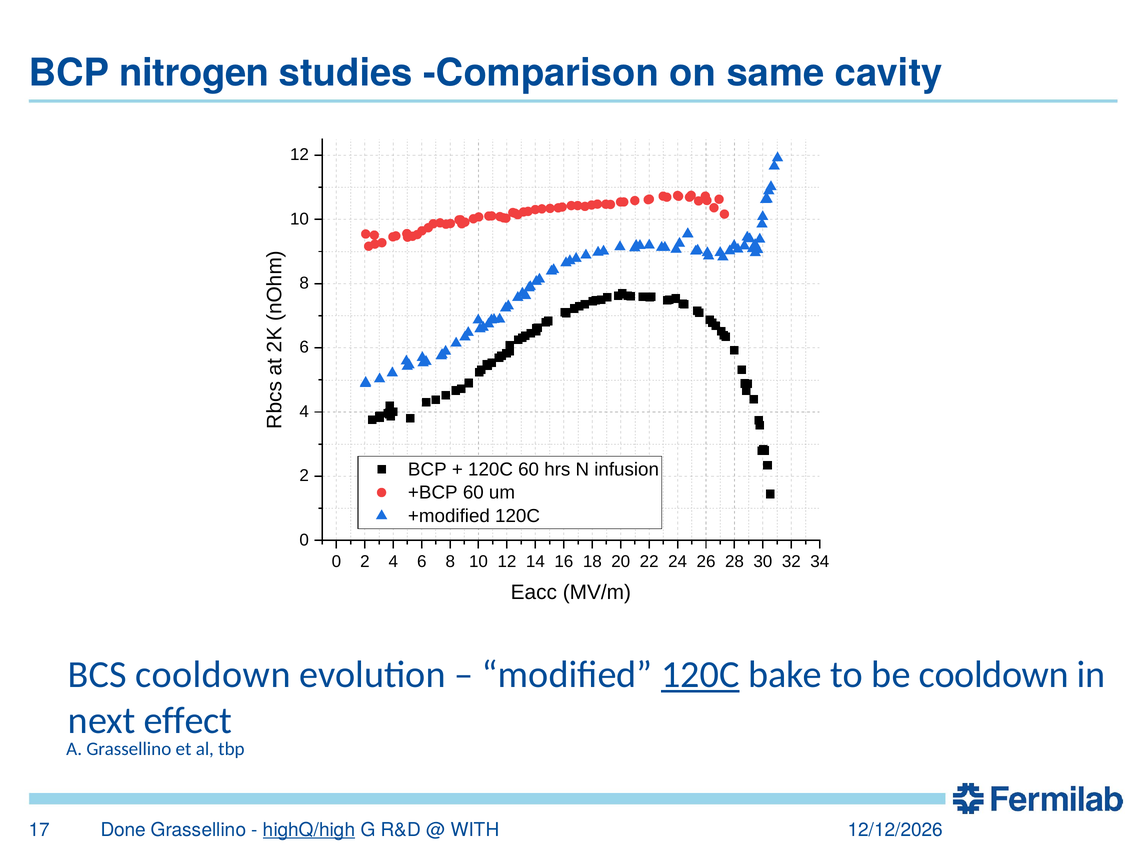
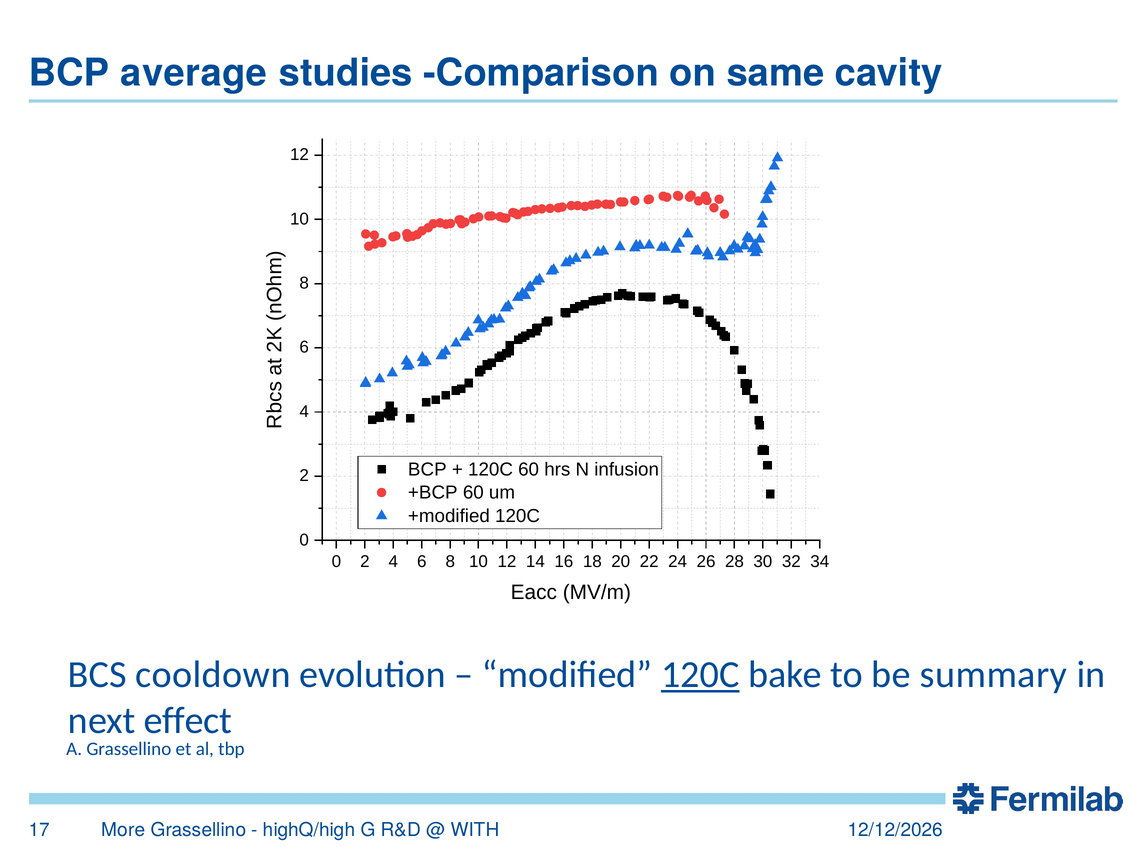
nitrogen: nitrogen -> average (194, 73)
be cooldown: cooldown -> summary (993, 674)
Done: Done -> More (123, 829)
highQ/high underline: present -> none (309, 829)
